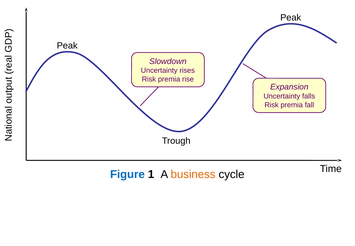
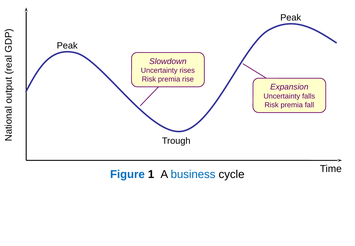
business colour: orange -> blue (193, 174)
